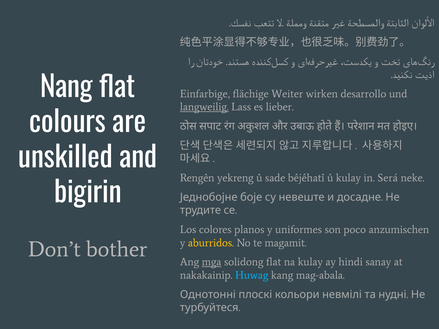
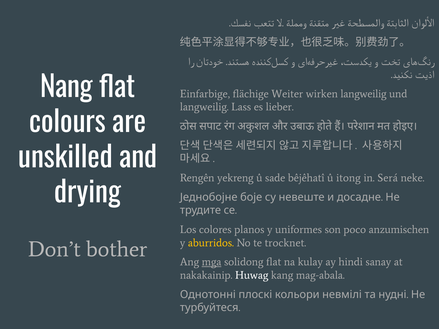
wirken desarrollo: desarrollo -> langweilig (364, 94)
langweilig underline: present -> none (204, 107)
û kulay: kulay -> itong (348, 178)
bigirin: bigirin -> drying (88, 193)
magamit: magamit -> trocknet (285, 243)
Huwag colour: light blue -> white (252, 275)
